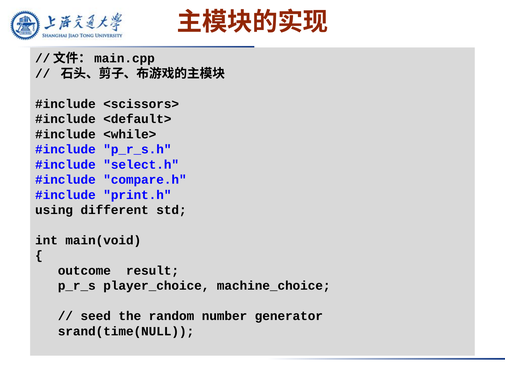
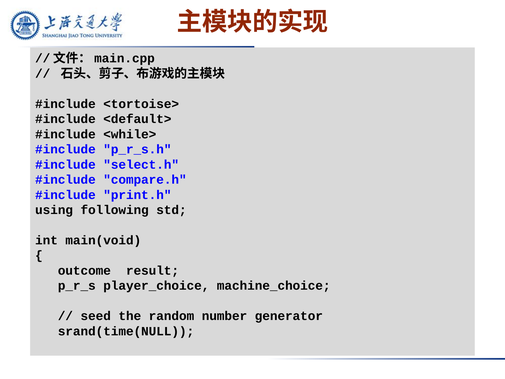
<scissors>: <scissors> -> <tortoise> (141, 104)
different: different -> following (115, 210)
